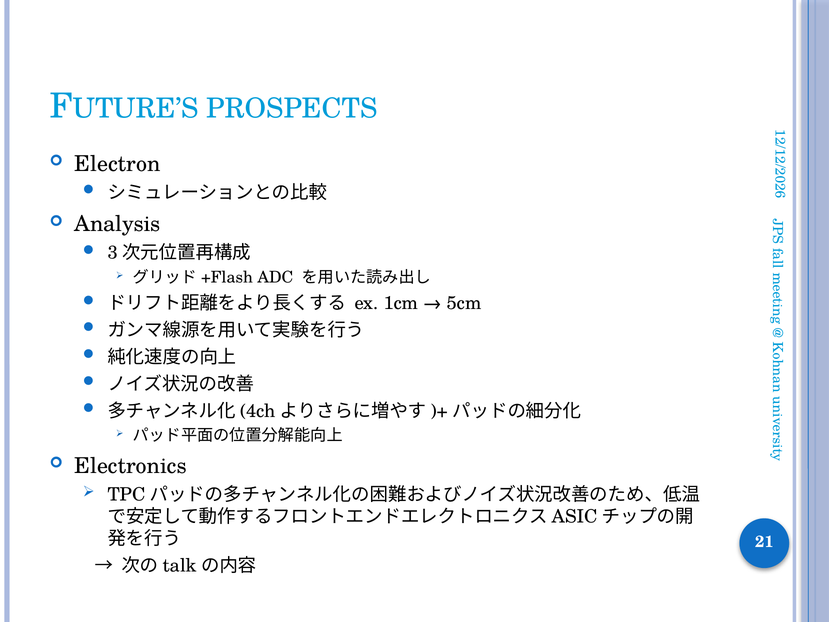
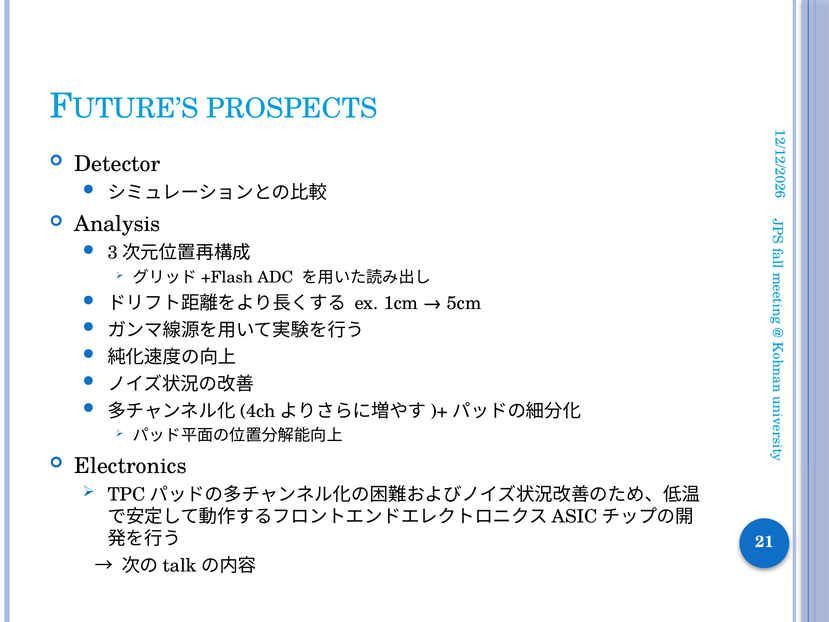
Electron: Electron -> Detector (117, 164)
